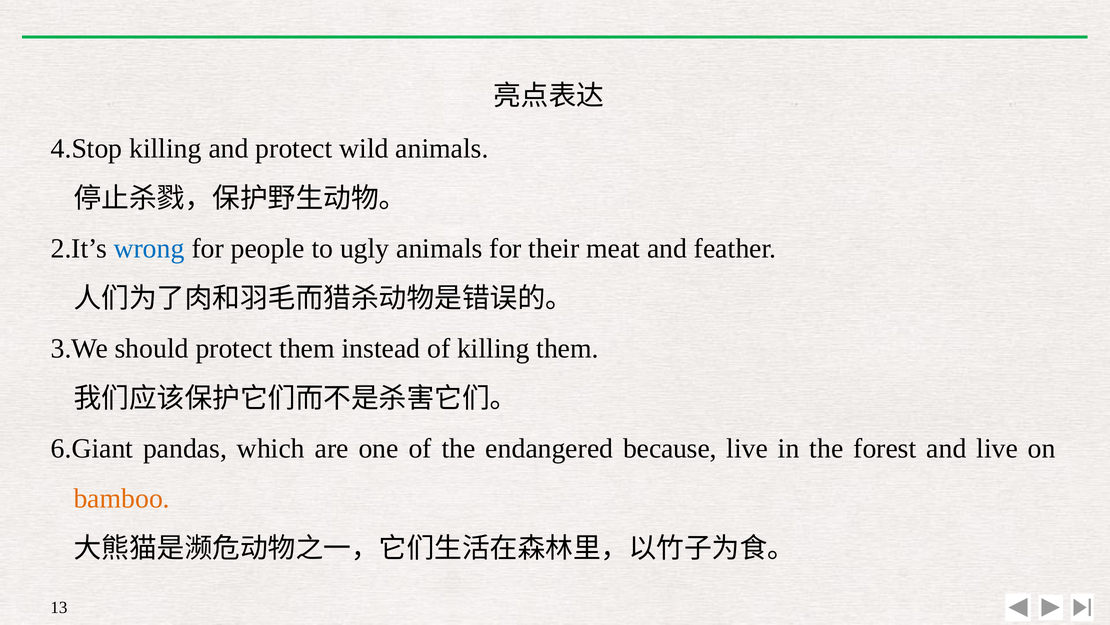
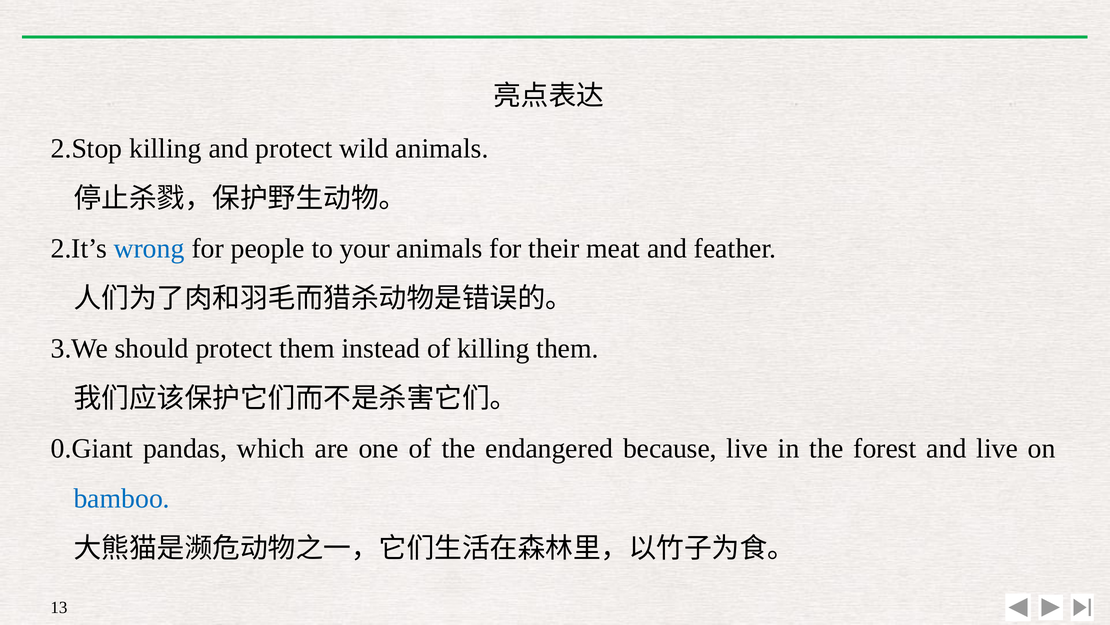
4.Stop: 4.Stop -> 2.Stop (87, 148)
ugly: ugly -> your (365, 248)
6.Giant: 6.Giant -> 0.Giant (92, 448)
bamboo colour: orange -> blue (122, 498)
